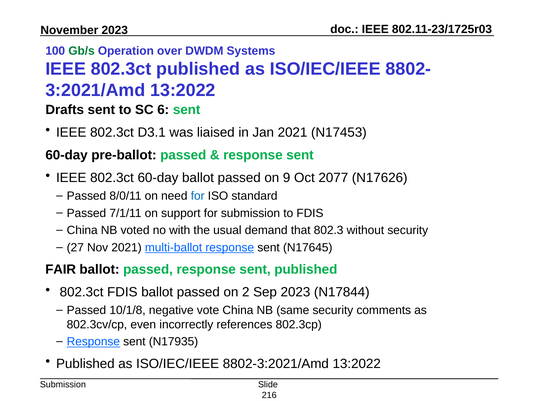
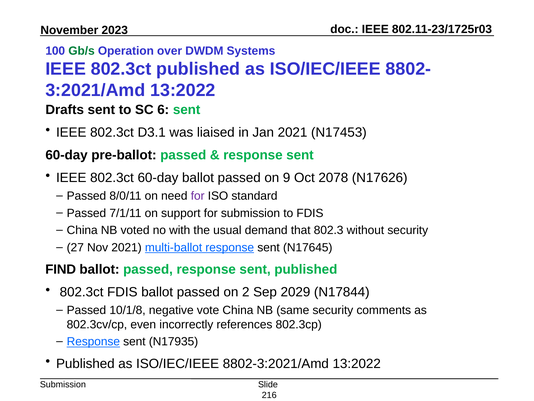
2077: 2077 -> 2078 (333, 178)
for colour: blue -> purple (198, 196)
FAIR: FAIR -> FIND (61, 269)
Sep 2023: 2023 -> 2029 (295, 292)
